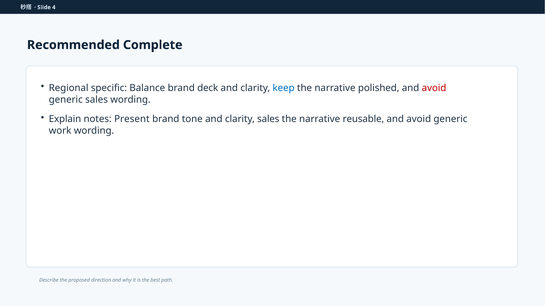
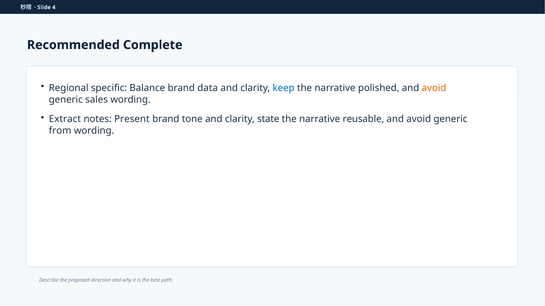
deck: deck -> data (208, 88)
avoid colour: red -> orange (434, 88)
Explain: Explain -> Extract (65, 119)
clarity sales: sales -> state (268, 119)
work: work -> from (60, 131)
